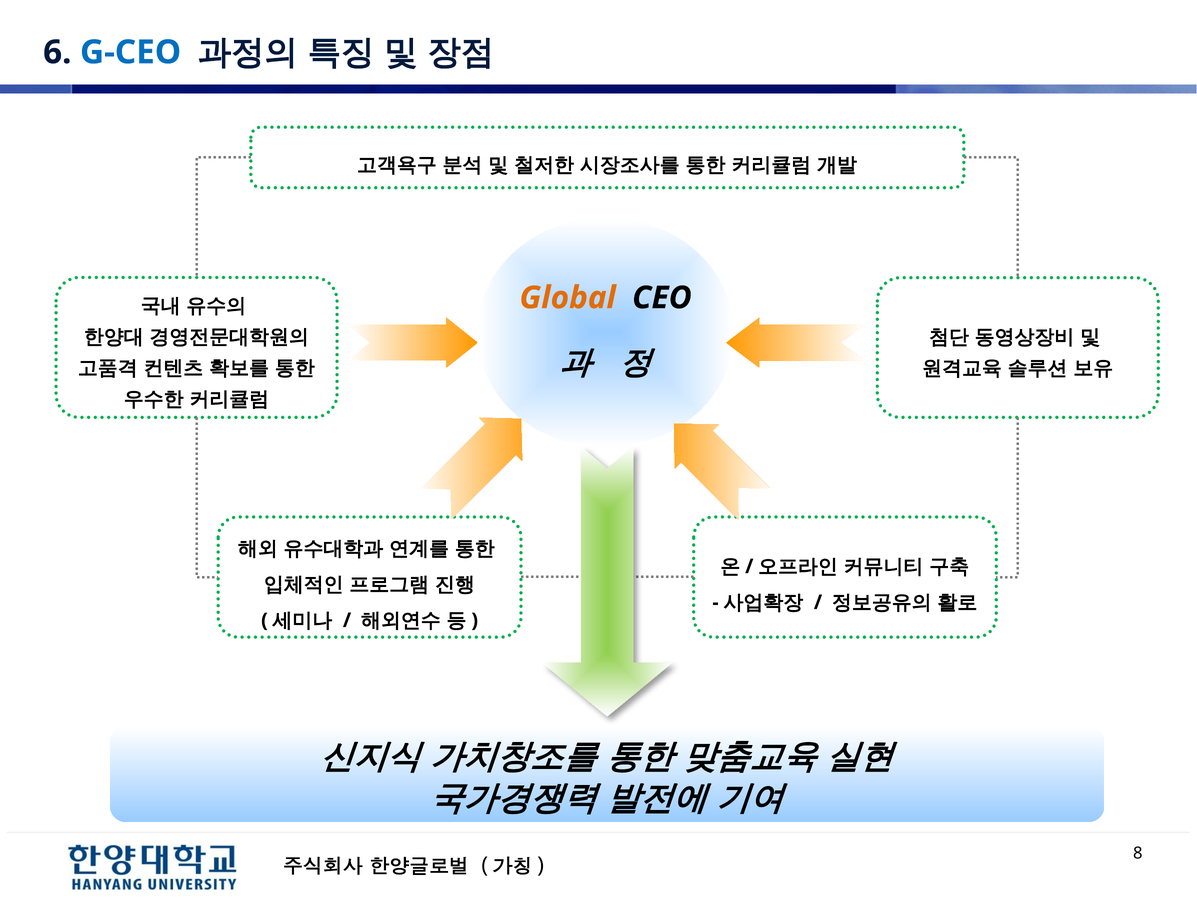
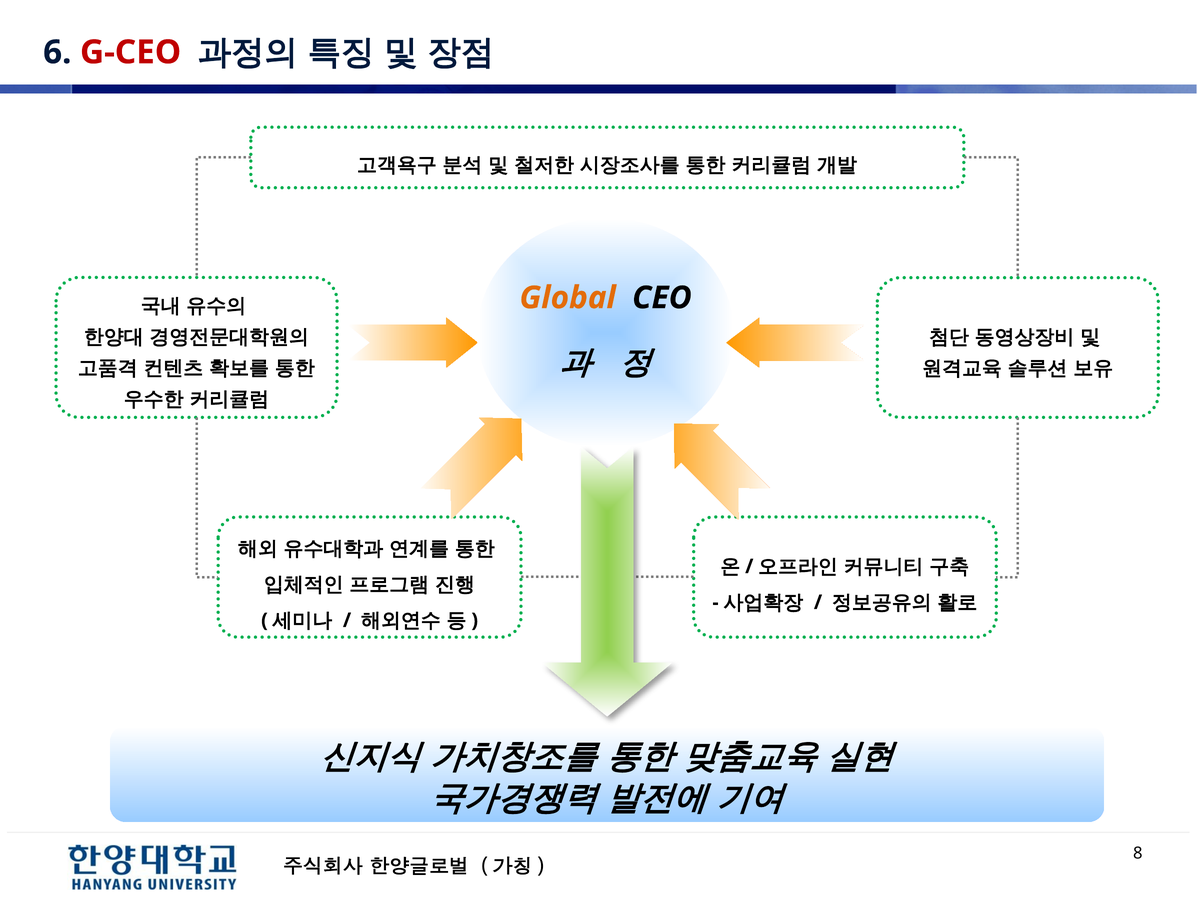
G-CEO colour: blue -> red (131, 52)
